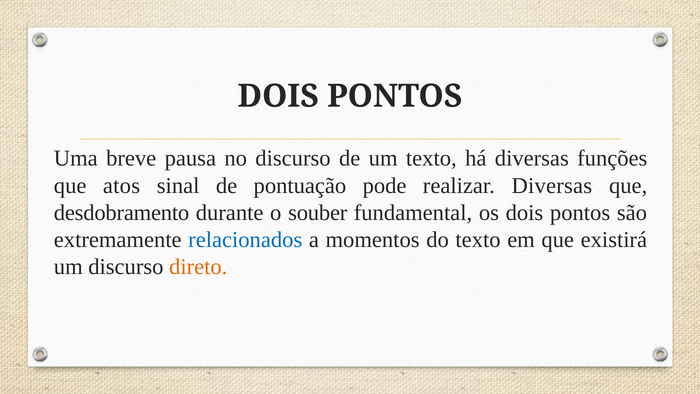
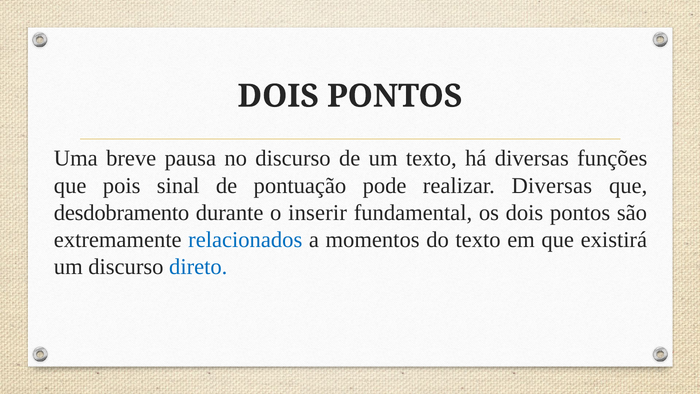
atos: atos -> pois (122, 185)
souber: souber -> inserir (318, 213)
direto colour: orange -> blue (198, 267)
